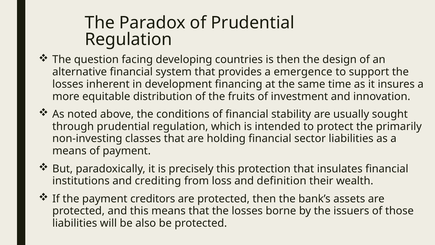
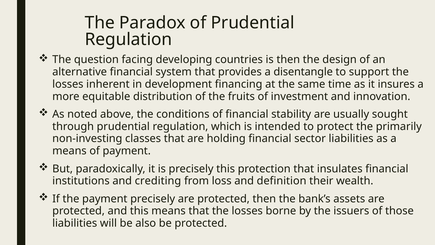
emergence: emergence -> disentangle (303, 72)
payment creditors: creditors -> precisely (153, 199)
